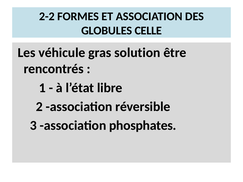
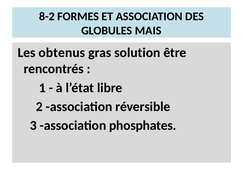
2-2: 2-2 -> 8-2 (47, 16)
CELLE: CELLE -> MAIS (148, 31)
véhicule: véhicule -> obtenus (62, 53)
